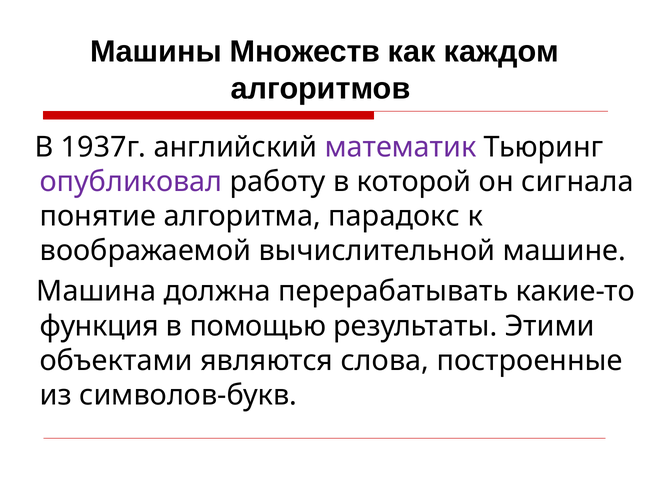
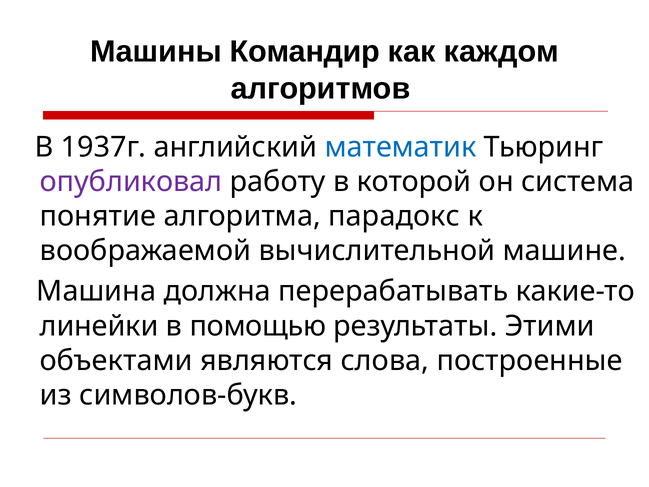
Множеств: Множеств -> Командир (305, 52)
математик colour: purple -> blue (401, 147)
сигнала: сигнала -> система (578, 182)
функция: функция -> линейки (99, 326)
